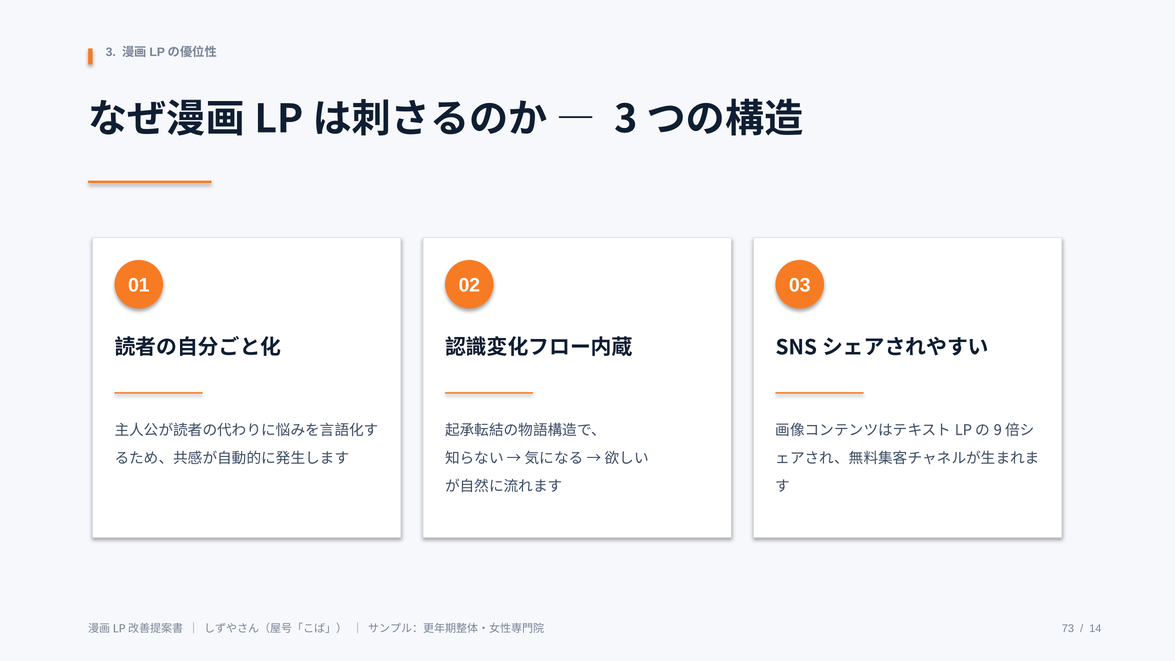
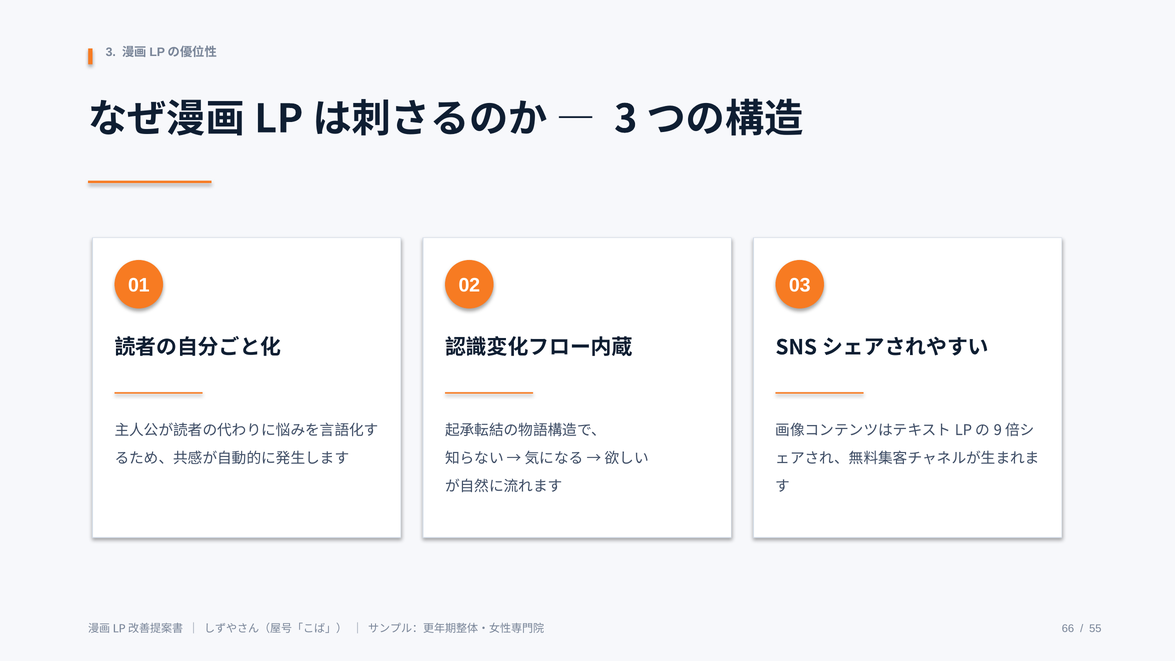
73: 73 -> 66 (1068, 629)
14: 14 -> 55 (1095, 629)
